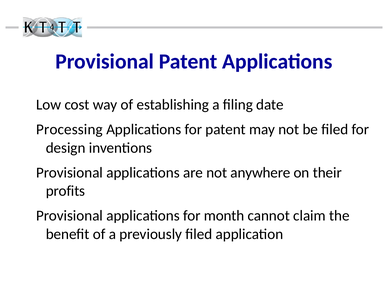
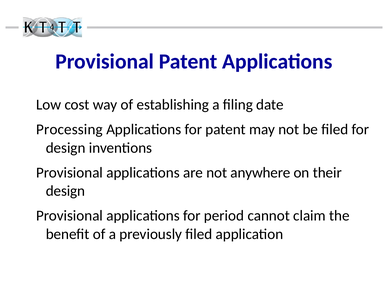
profits: profits -> design (65, 191)
month: month -> period (224, 216)
